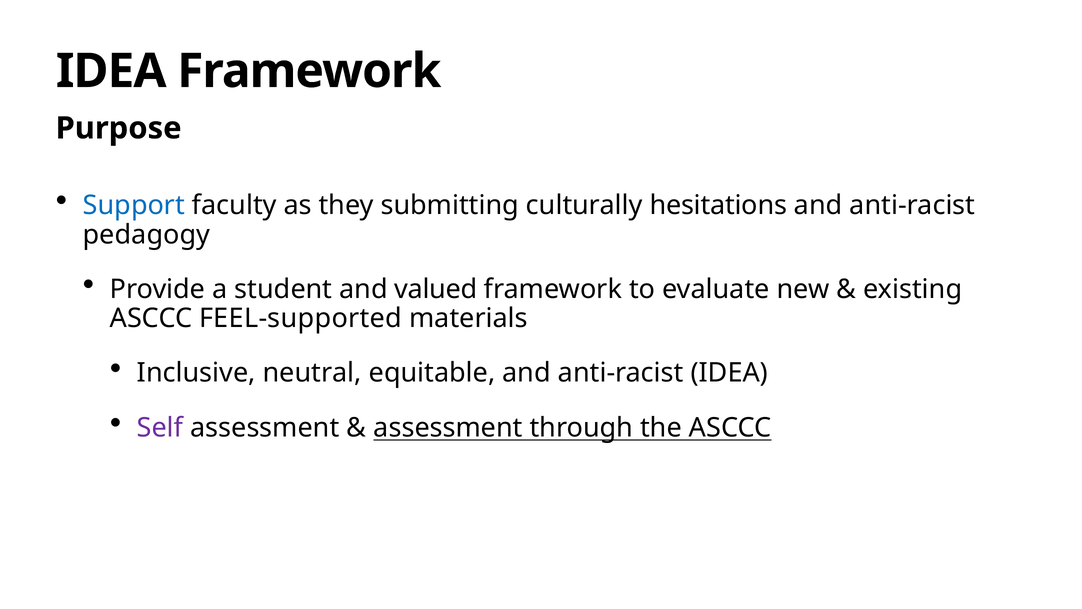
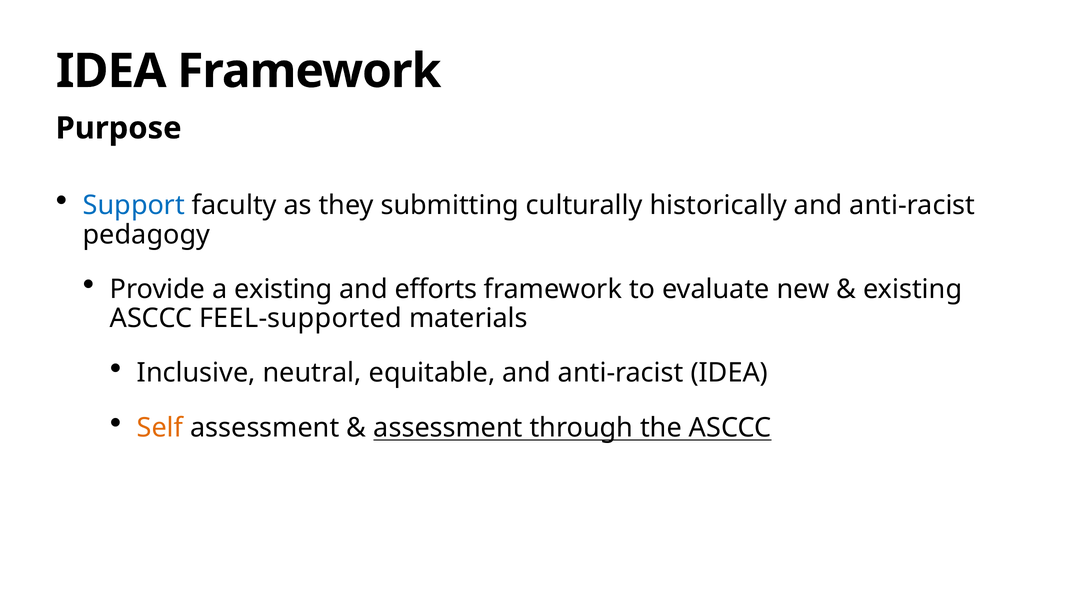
hesitations: hesitations -> historically (718, 205)
a student: student -> existing (283, 289)
valued: valued -> efforts (436, 289)
Self colour: purple -> orange (160, 427)
